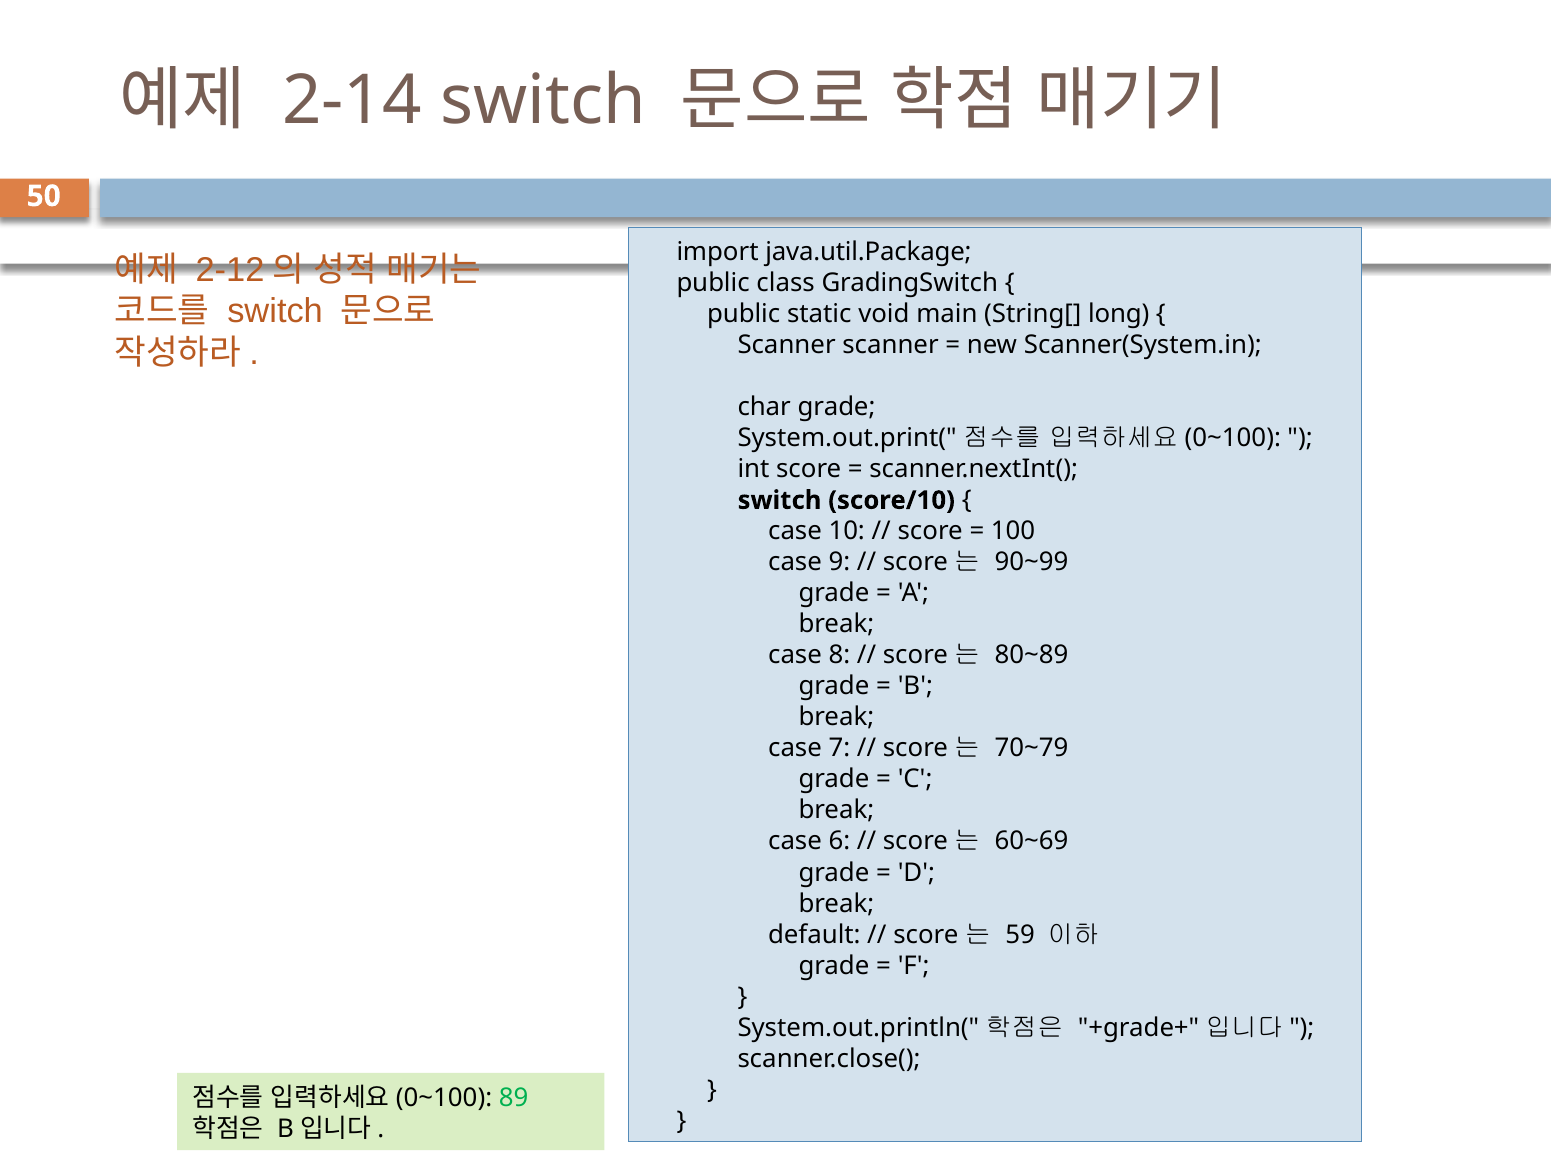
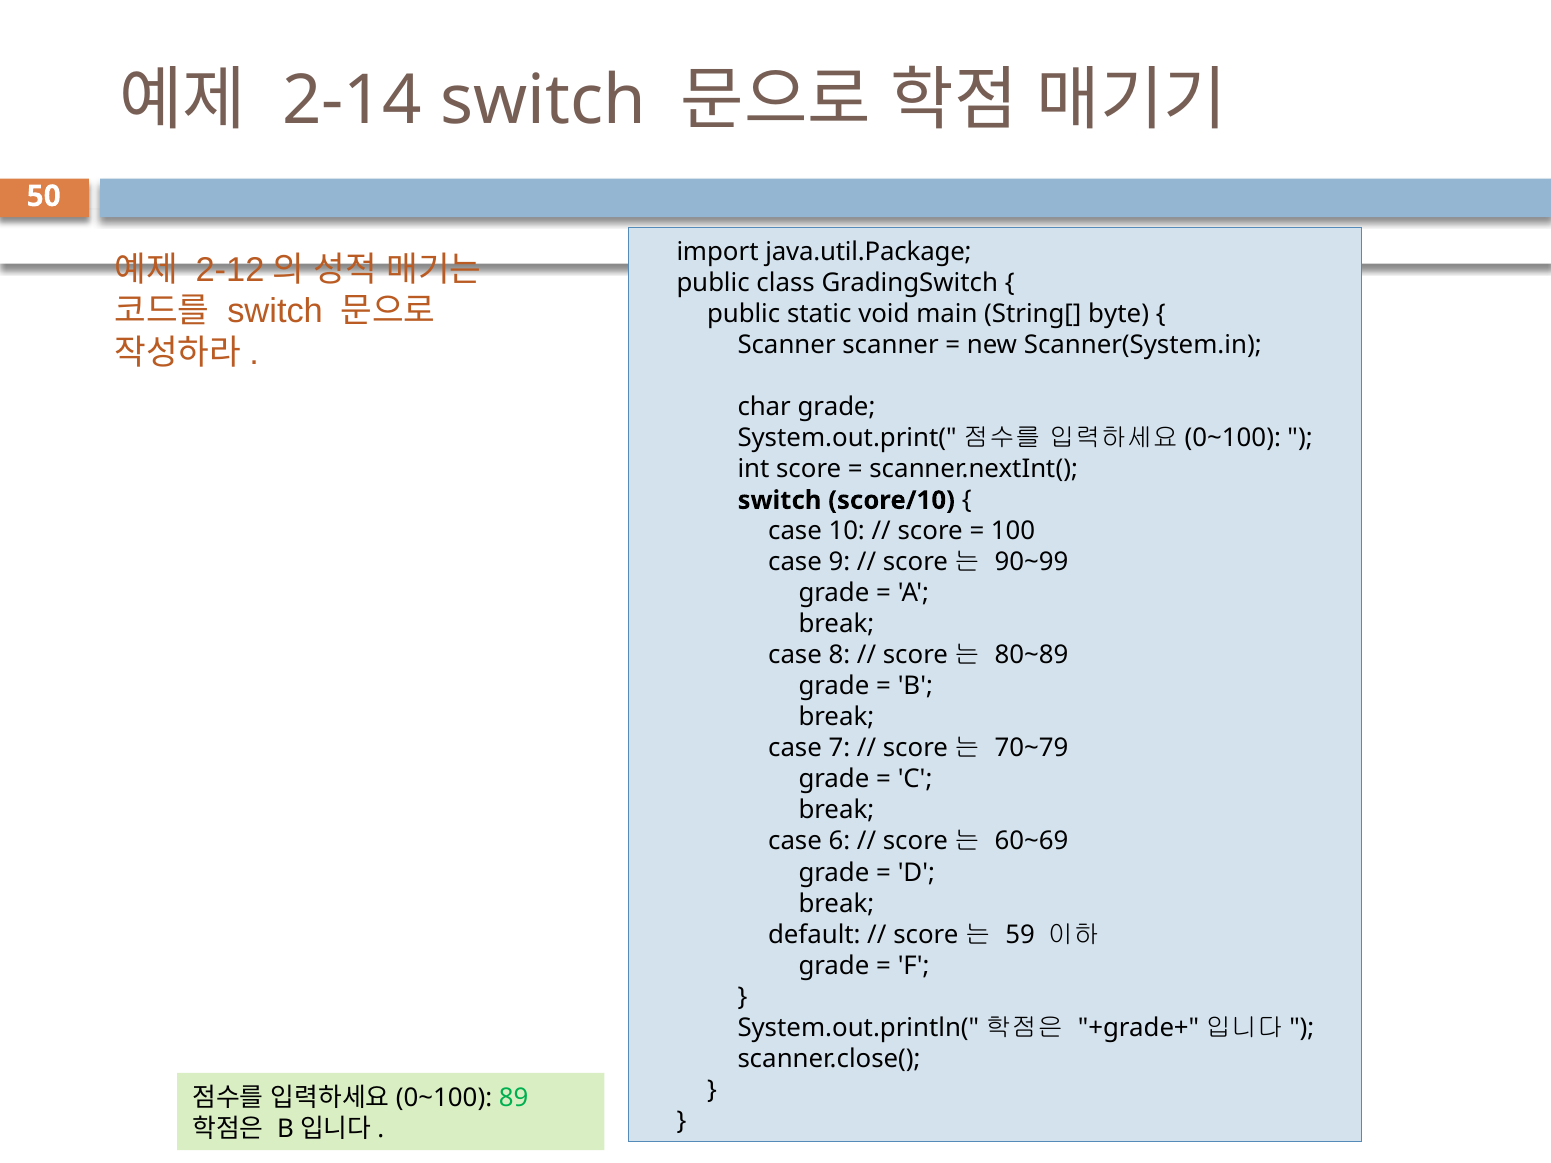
long: long -> byte (1119, 314)
